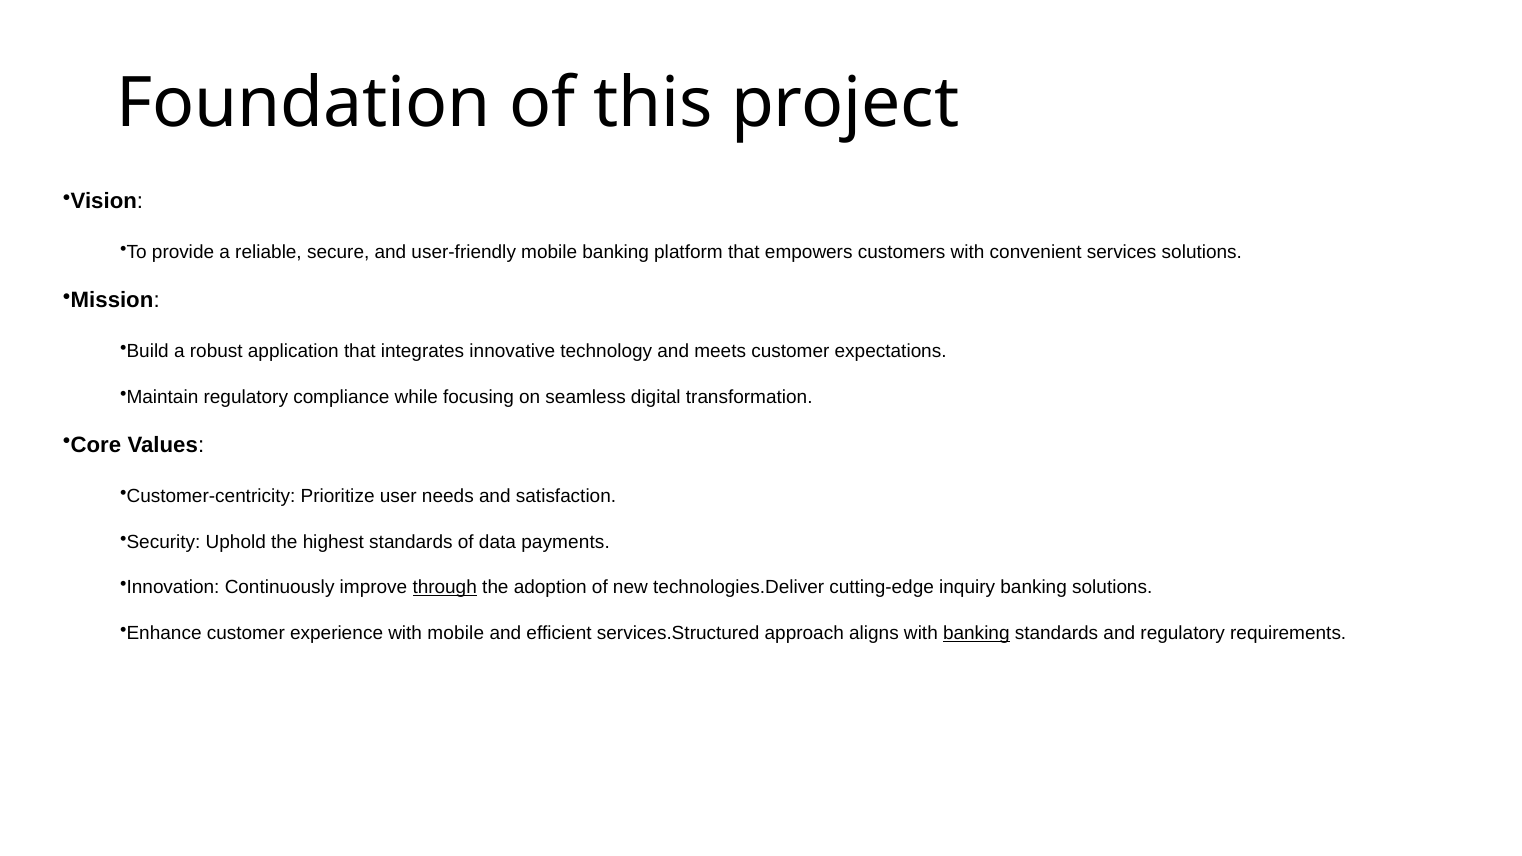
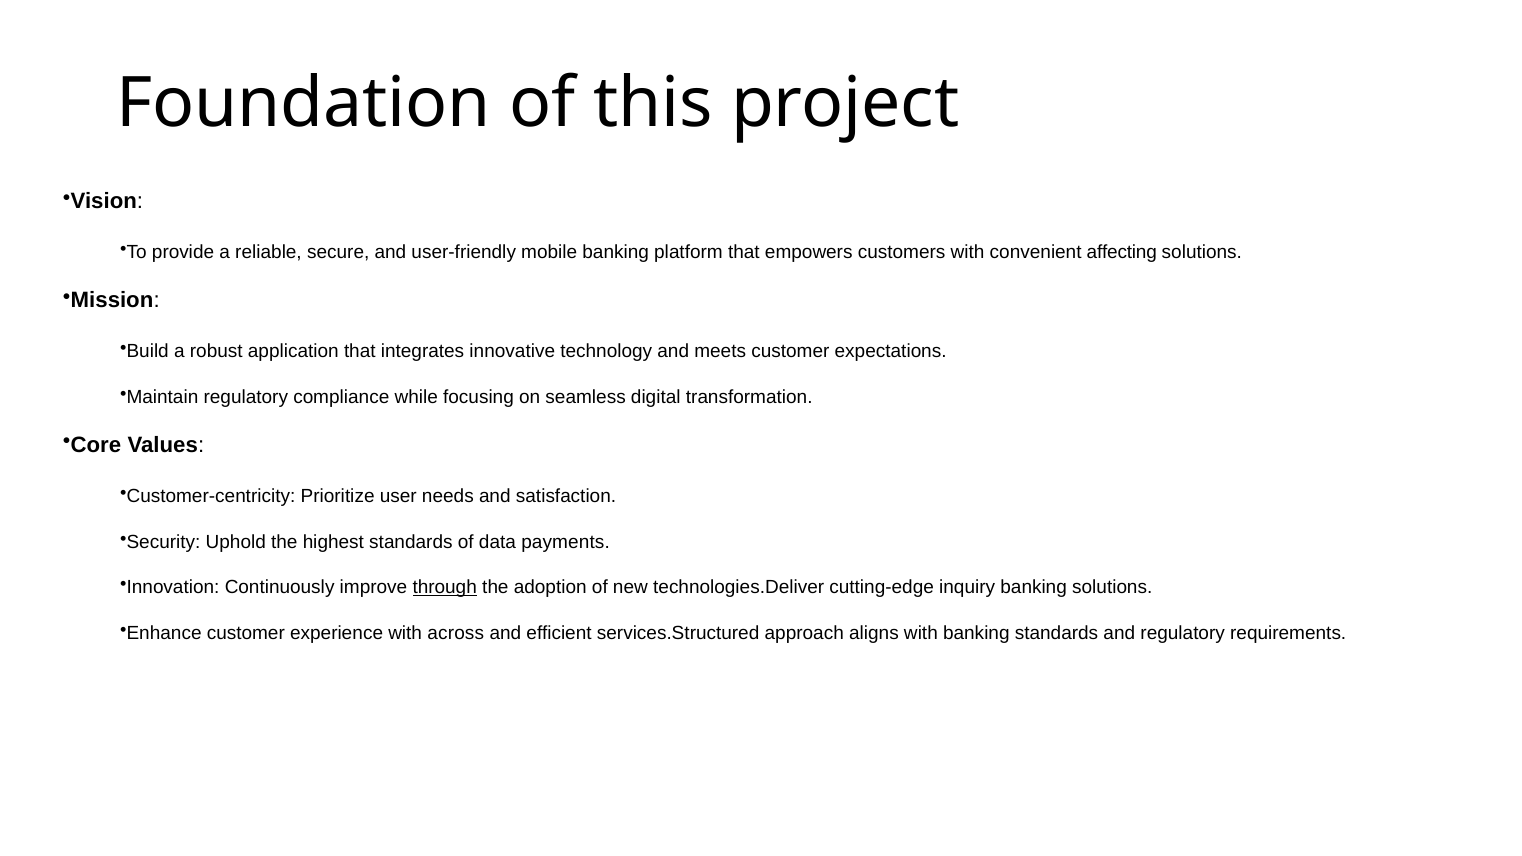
services: services -> affecting (1122, 253)
with mobile: mobile -> across (456, 633)
banking underline: present -> none (976, 633)
